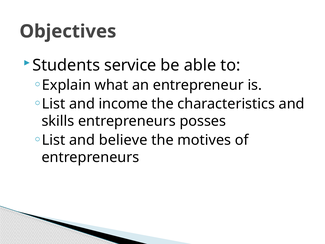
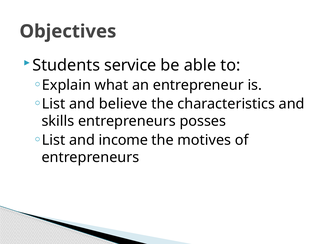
income: income -> believe (123, 104)
believe: believe -> income (123, 140)
